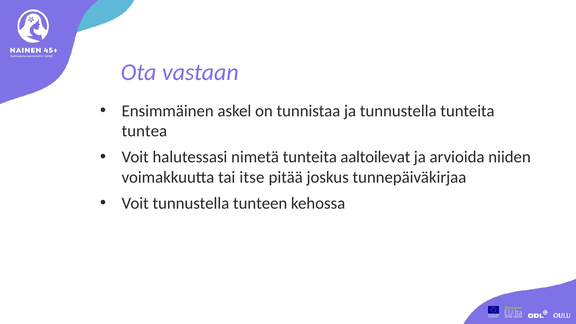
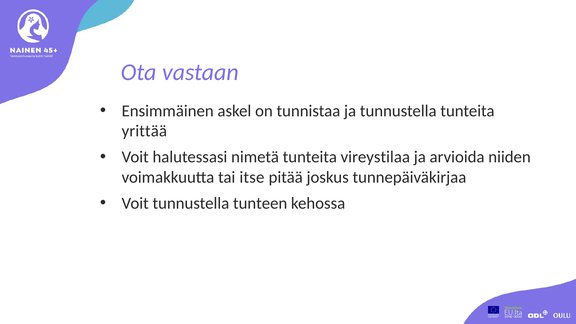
tuntea: tuntea -> yrittää (144, 131)
aaltoilevat: aaltoilevat -> vireystilaa (375, 157)
